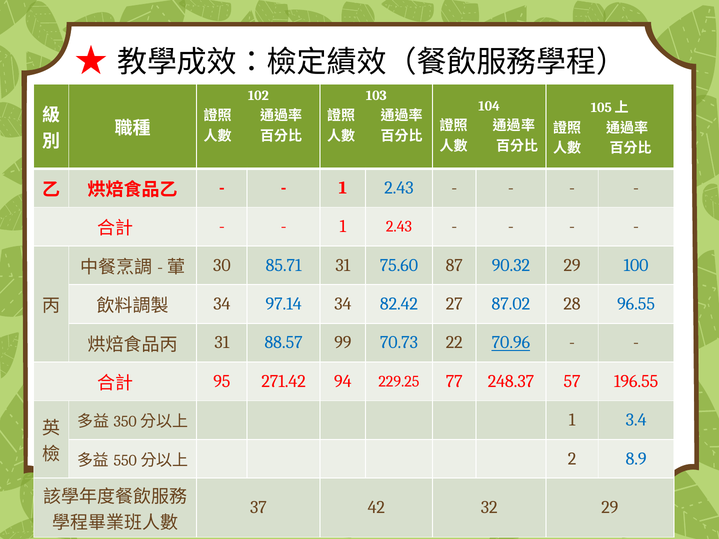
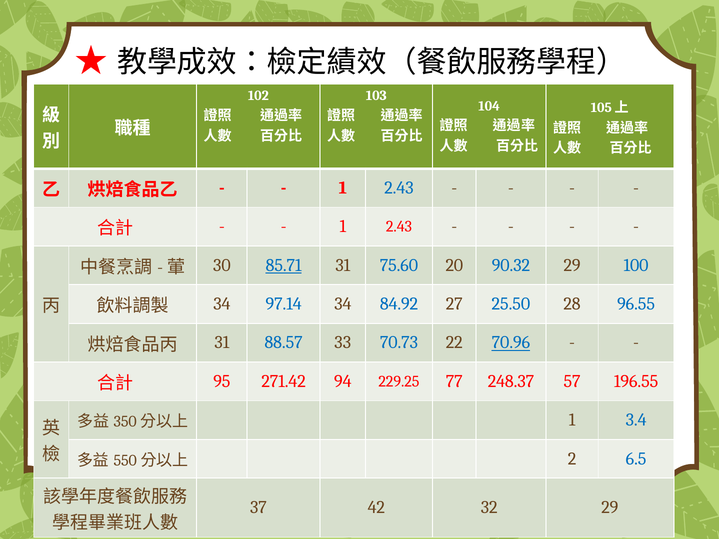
85.71 underline: none -> present (284, 265)
87: 87 -> 20 (454, 265)
82.42: 82.42 -> 84.92 (399, 304)
87.02: 87.02 -> 25.50 (511, 304)
99: 99 -> 33 (343, 343)
8.9: 8.9 -> 6.5 (636, 459)
